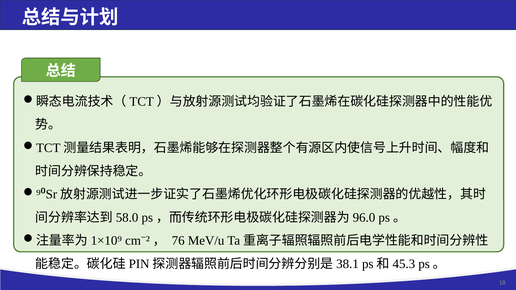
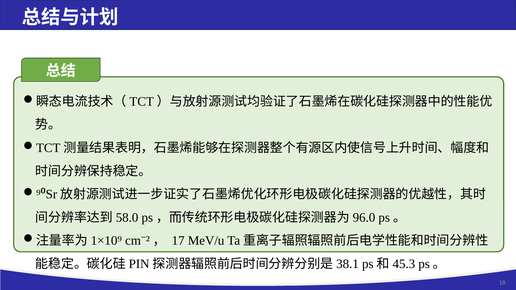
76: 76 -> 17 (178, 241)
